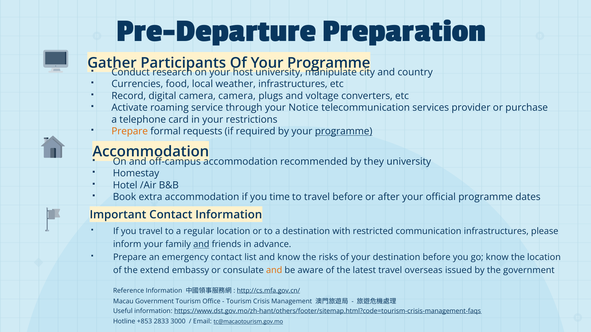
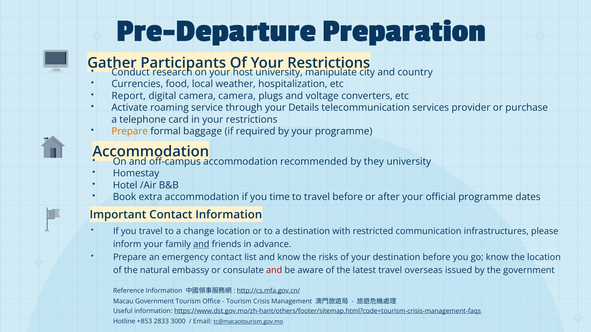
Of Your Programme: Programme -> Restrictions (329, 63)
weather infrastructures: infrastructures -> hospitalization (293, 84)
Record: Record -> Report (129, 96)
Notice: Notice -> Details (304, 108)
requests: requests -> baggage (203, 131)
programme underline: present -> none (344, 131)
regular: regular -> change (199, 232)
extend: extend -> natural (155, 271)
and colour: orange -> red (274, 271)
